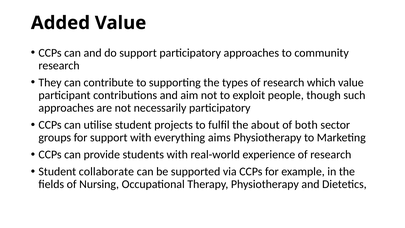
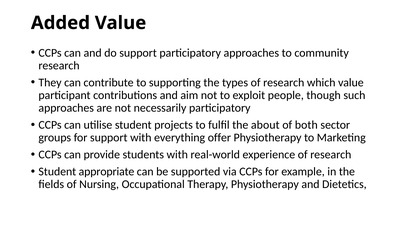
aims: aims -> offer (219, 138)
collaborate: collaborate -> appropriate (107, 172)
